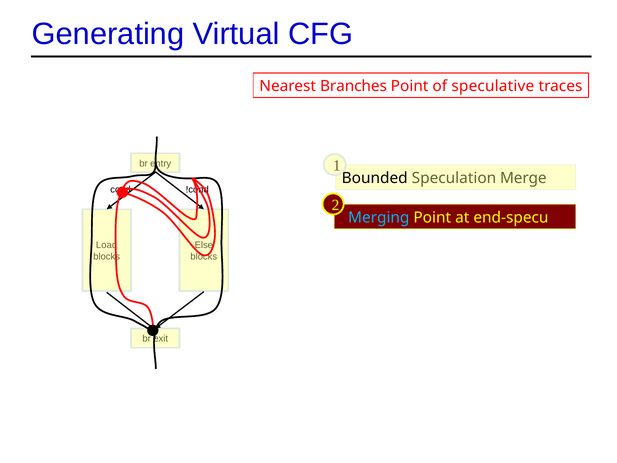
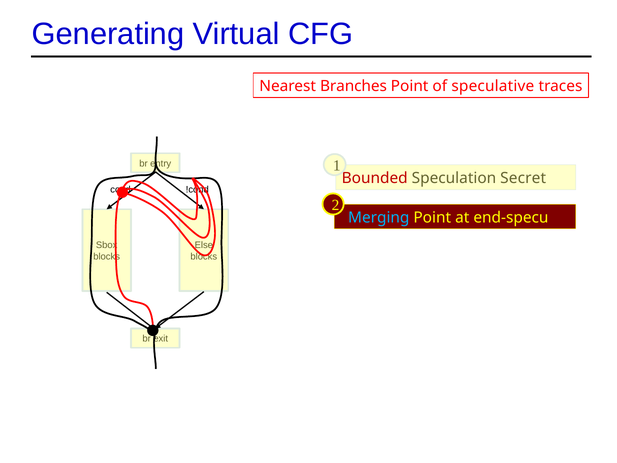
Bounded colour: black -> red (375, 178)
Merge: Merge -> Secret (523, 178)
Load: Load -> Sbox (107, 245)
